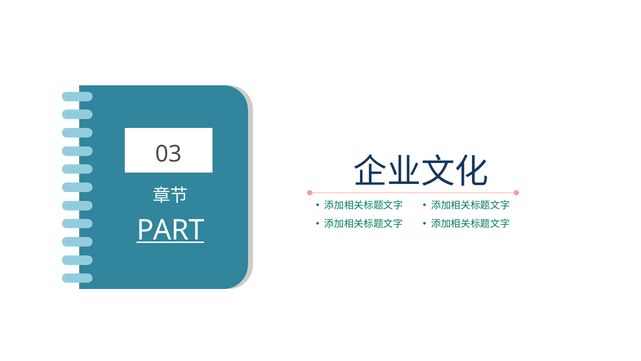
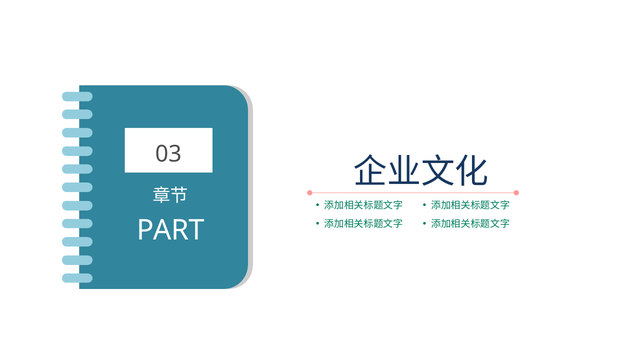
PART underline: present -> none (171, 230)
